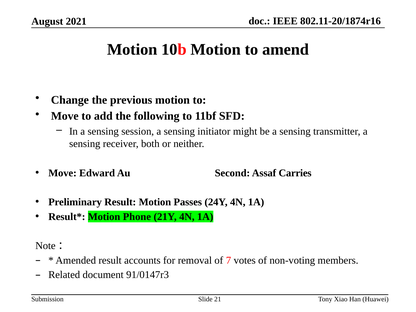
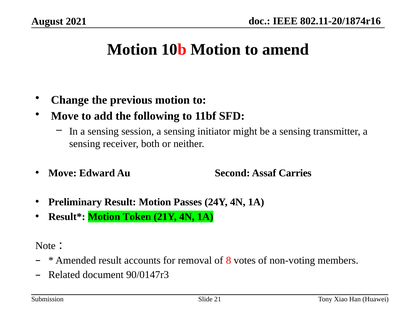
Phone: Phone -> Token (137, 217)
7: 7 -> 8 (229, 260)
91/0147r3: 91/0147r3 -> 90/0147r3 (148, 275)
